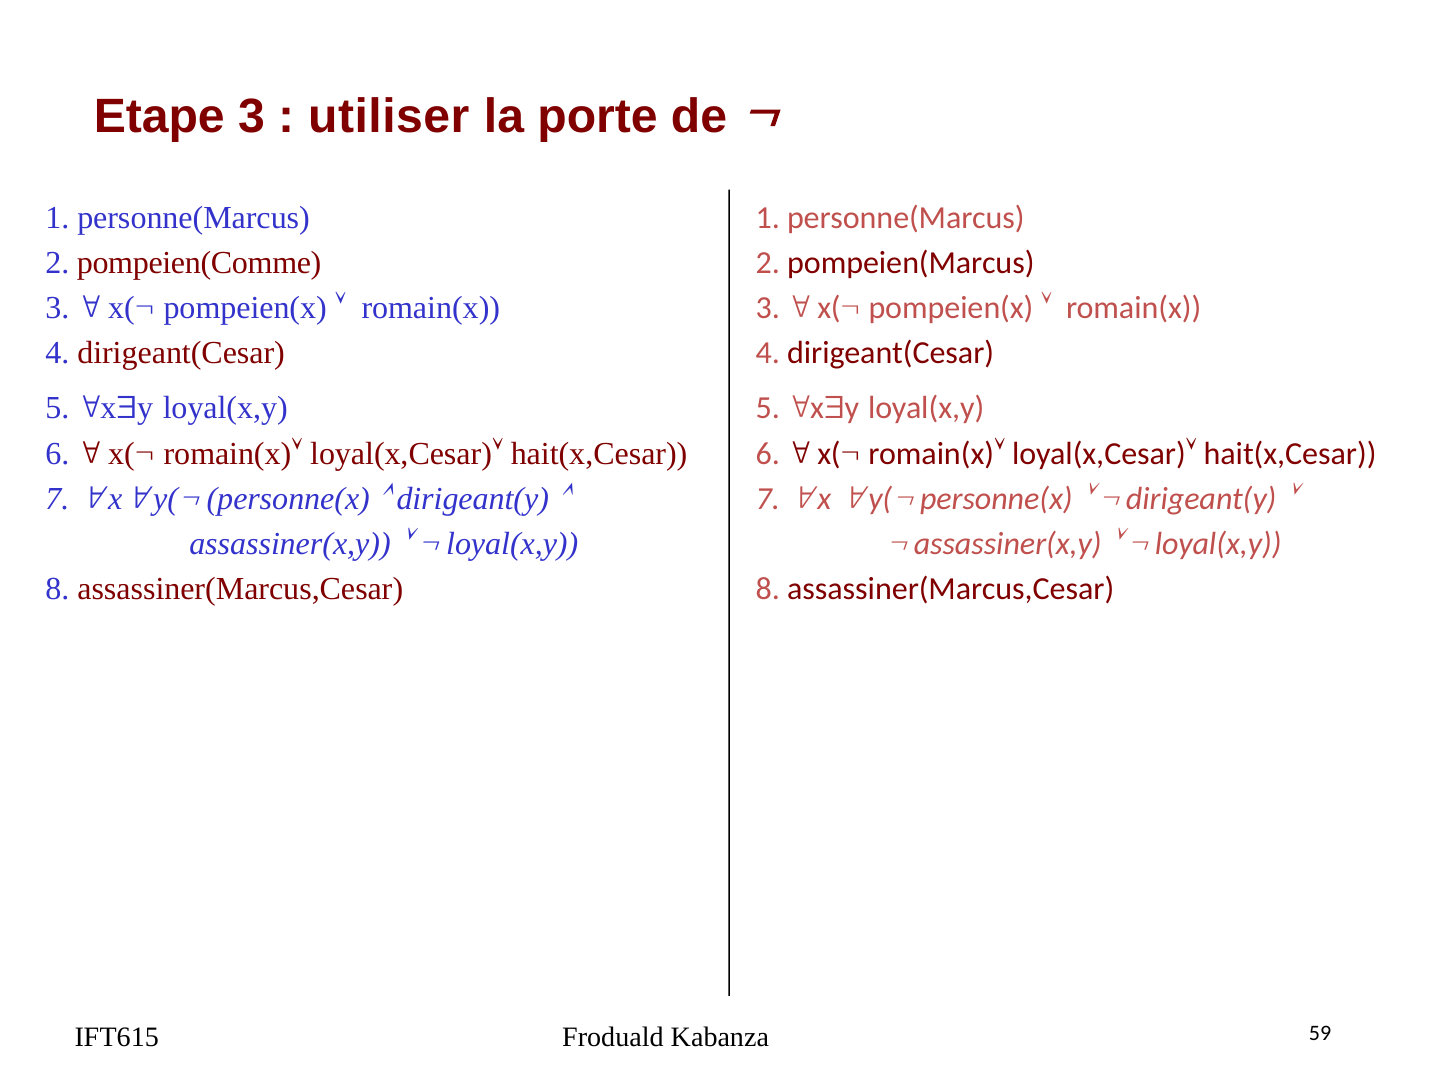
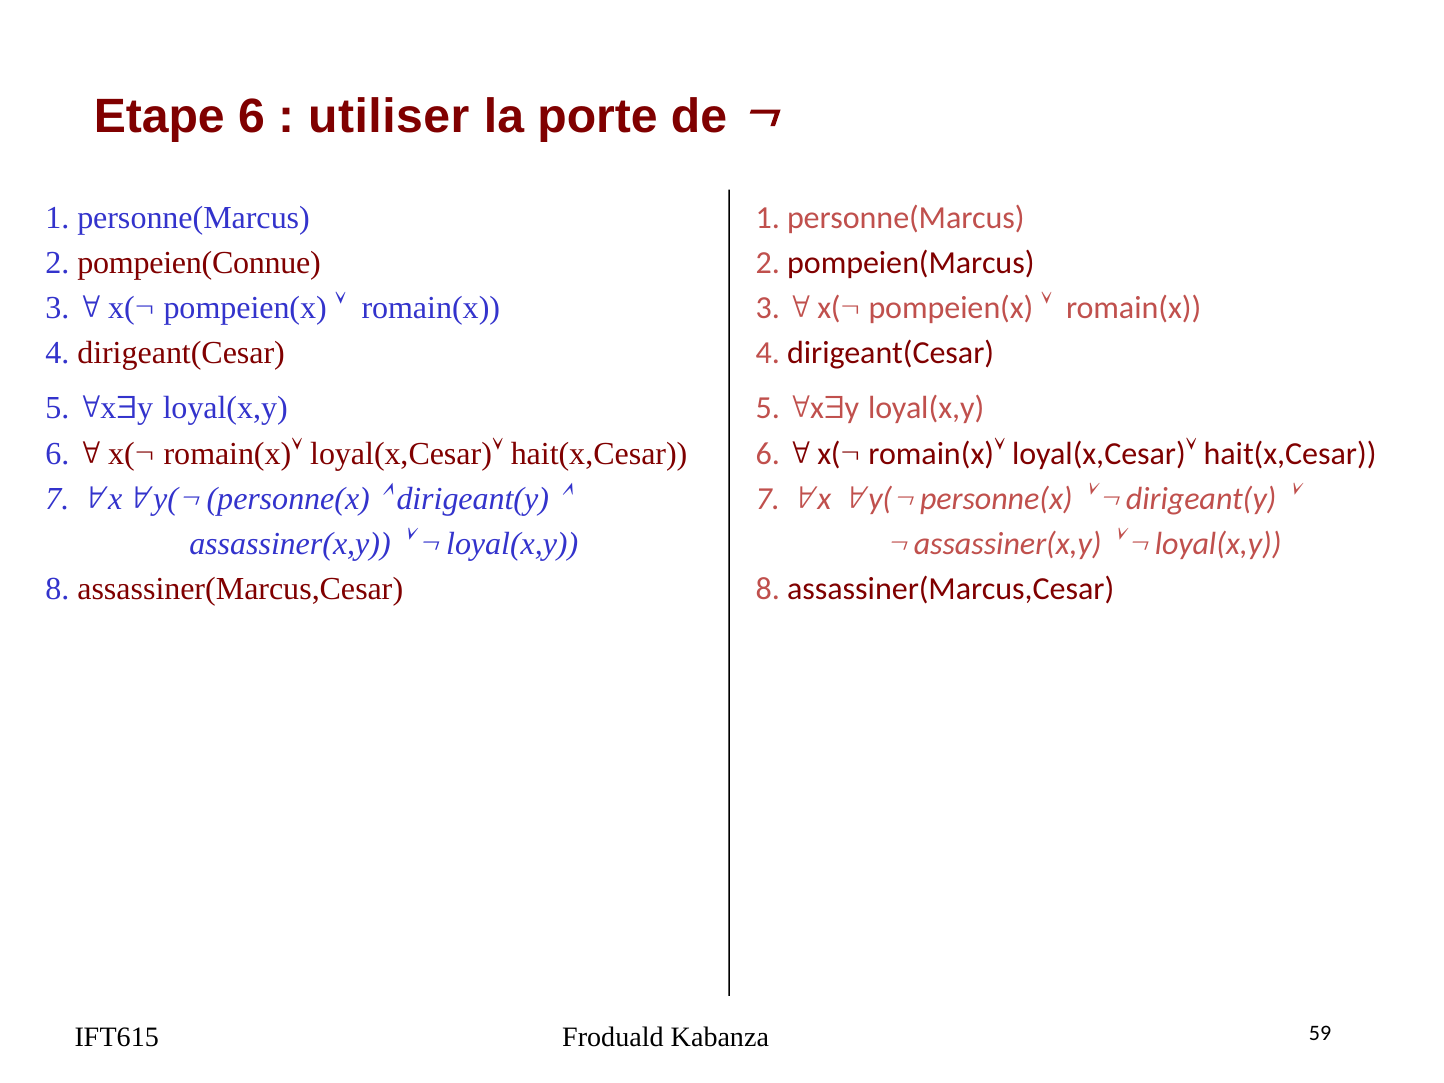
Etape 3: 3 -> 6 (251, 117)
pompeien(Comme: pompeien(Comme -> pompeien(Connue (199, 263)
